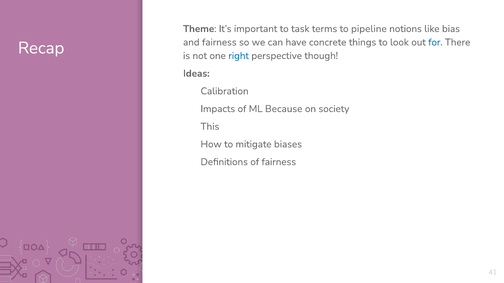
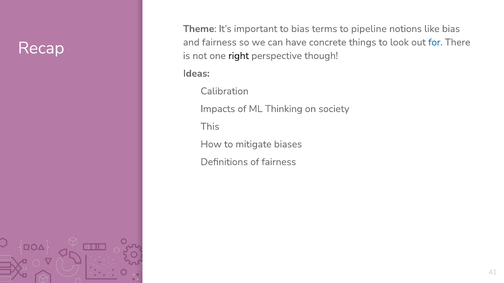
to task: task -> bias (300, 29)
right colour: blue -> black (239, 56)
Because: Because -> Thinking (284, 109)
